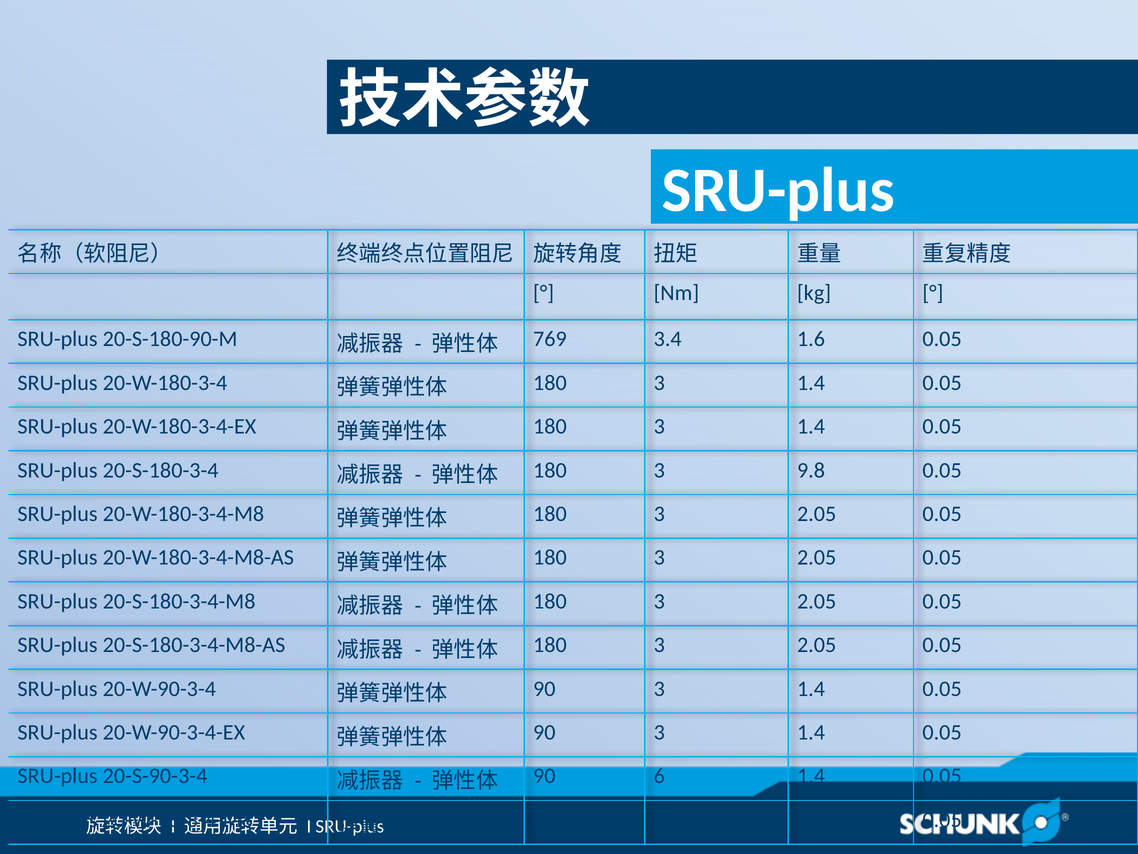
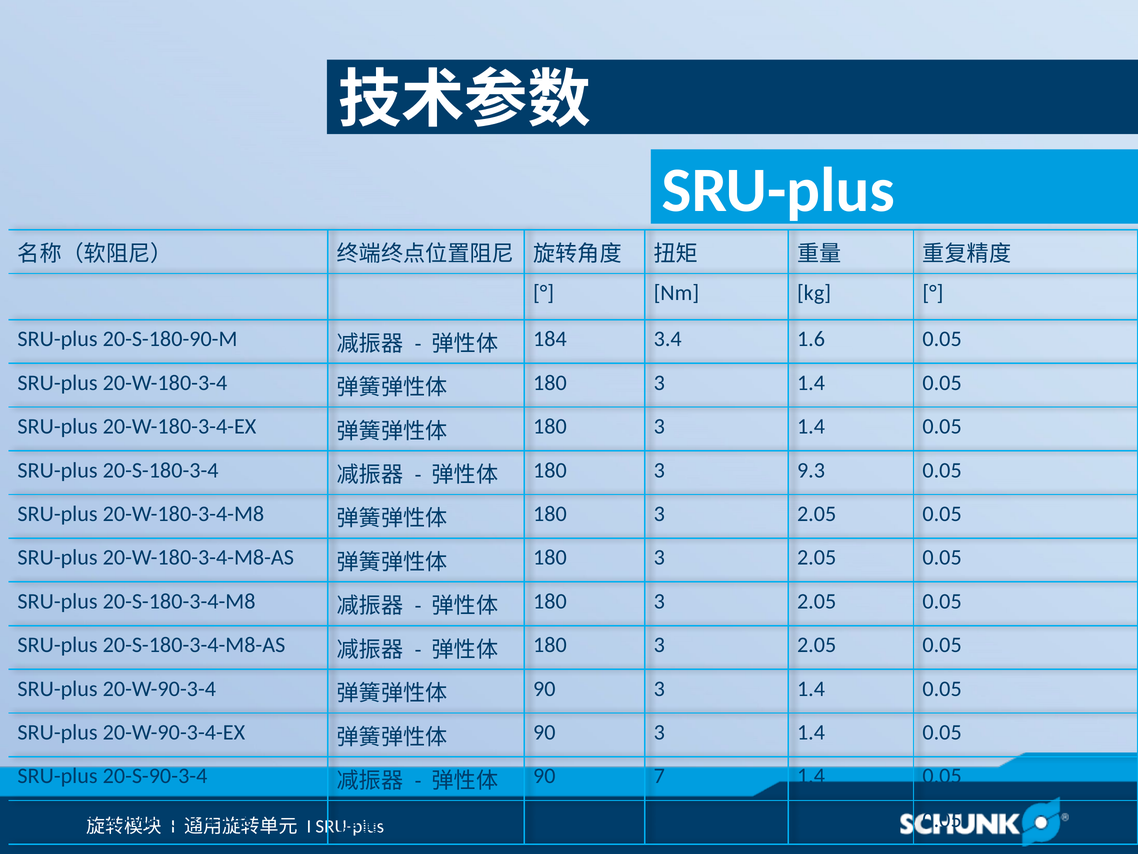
769: 769 -> 184 (550, 339)
9.8: 9.8 -> 9.3 (811, 470)
6: 6 -> 7 (659, 776)
